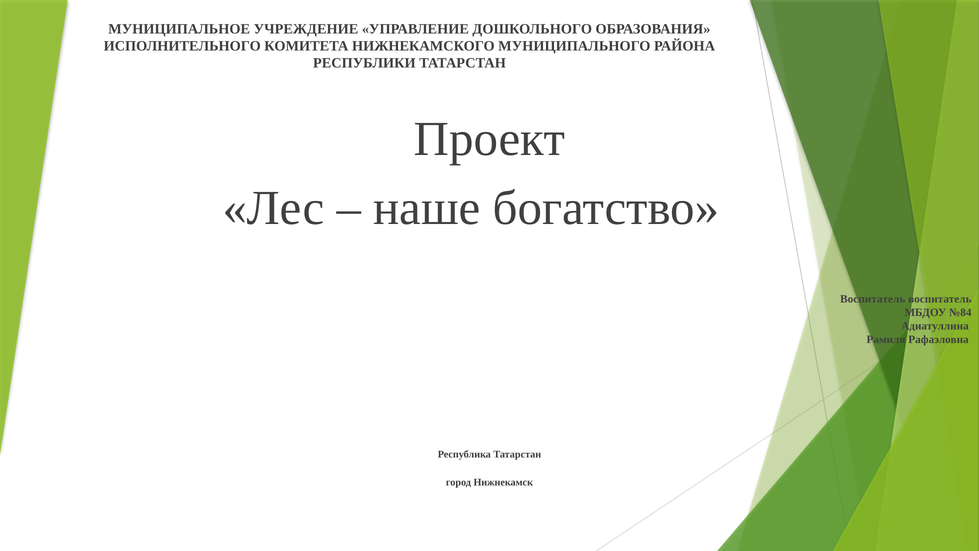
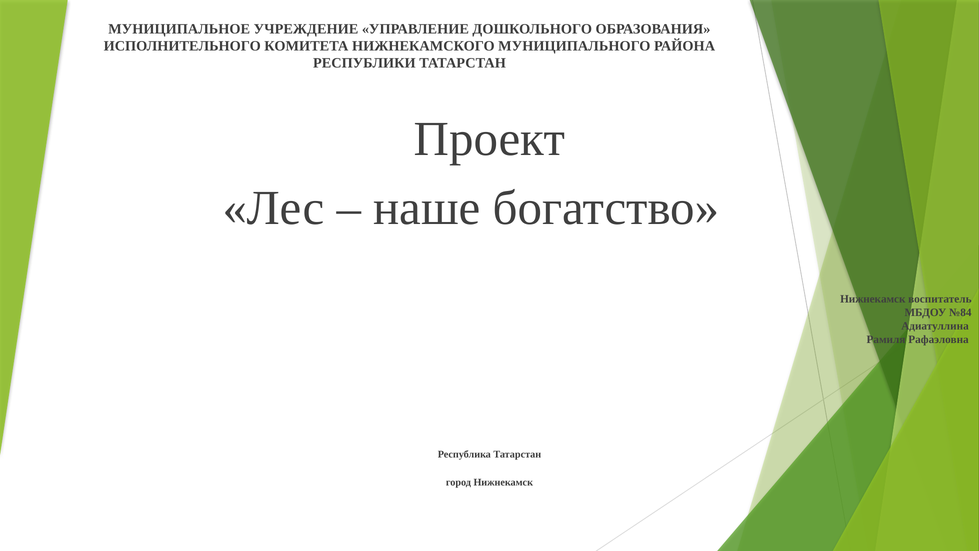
Воспитатель: Воспитатель -> Нижнекамск (873, 299)
